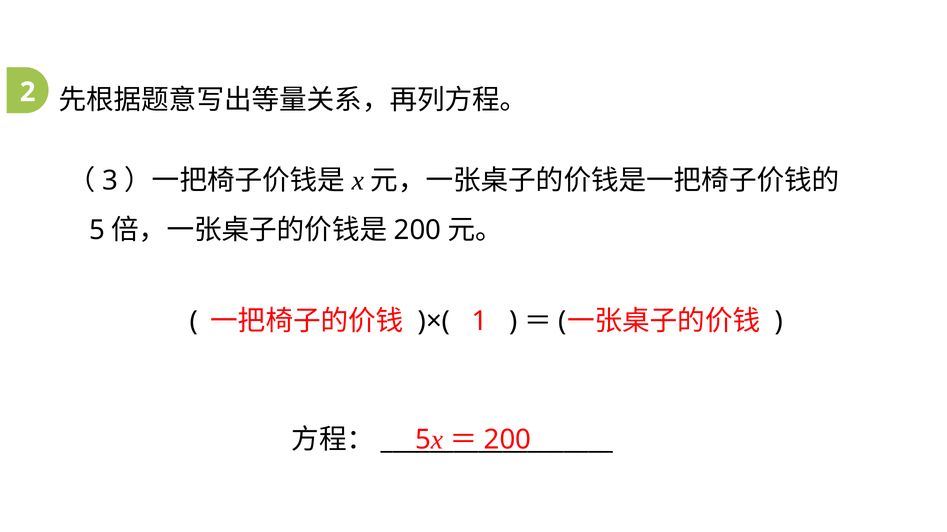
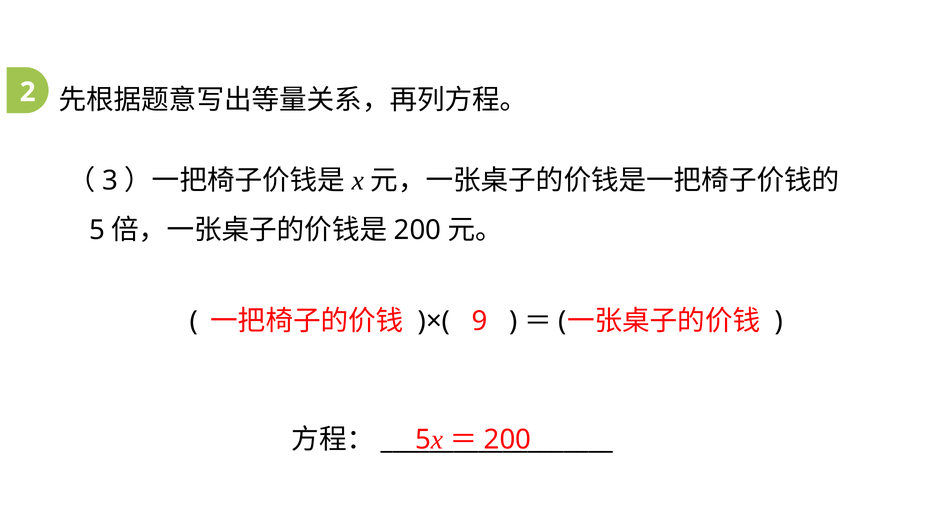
1: 1 -> 9 (479, 321)
